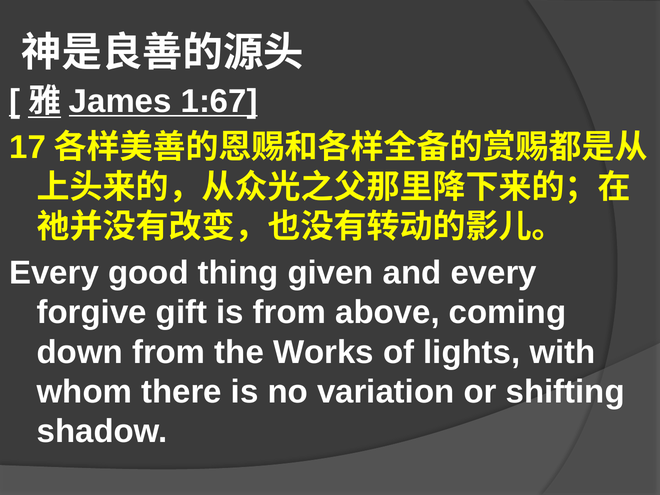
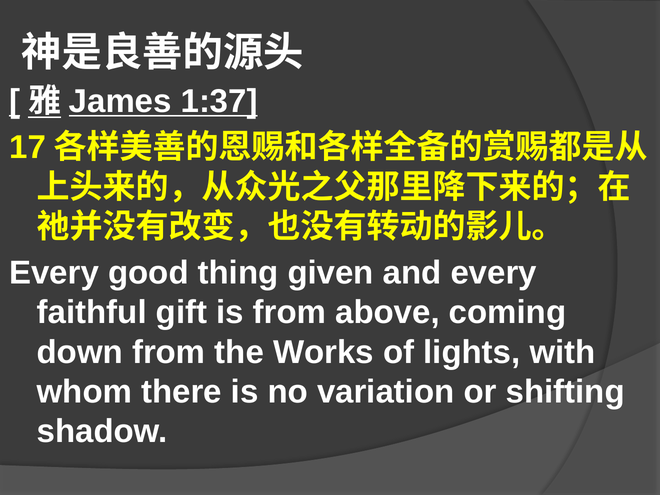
1:67: 1:67 -> 1:37 (219, 101)
forgive: forgive -> faithful (92, 313)
